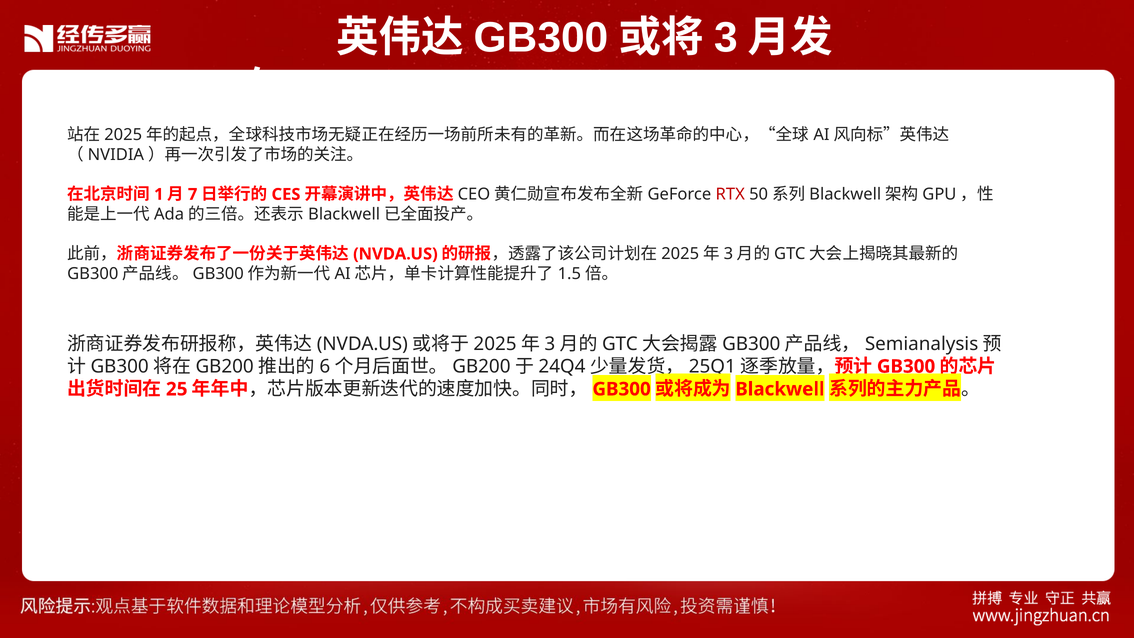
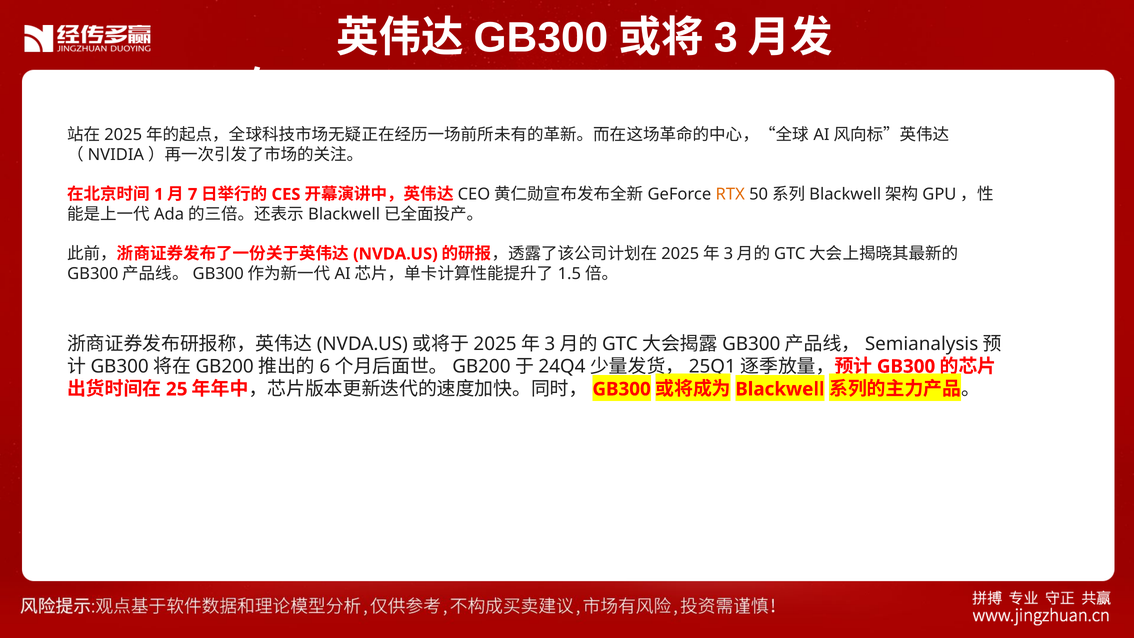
RTX colour: red -> orange (730, 194)
